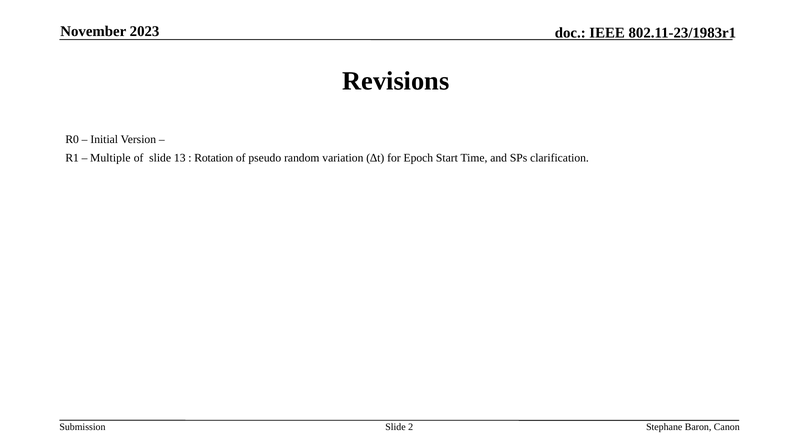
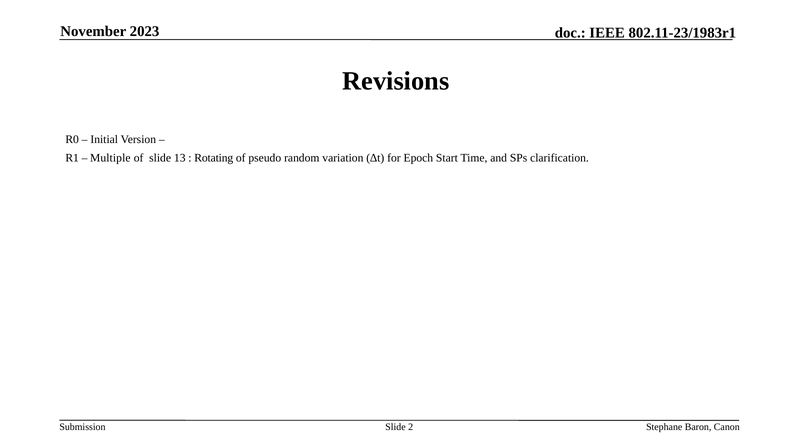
Rotation: Rotation -> Rotating (214, 158)
